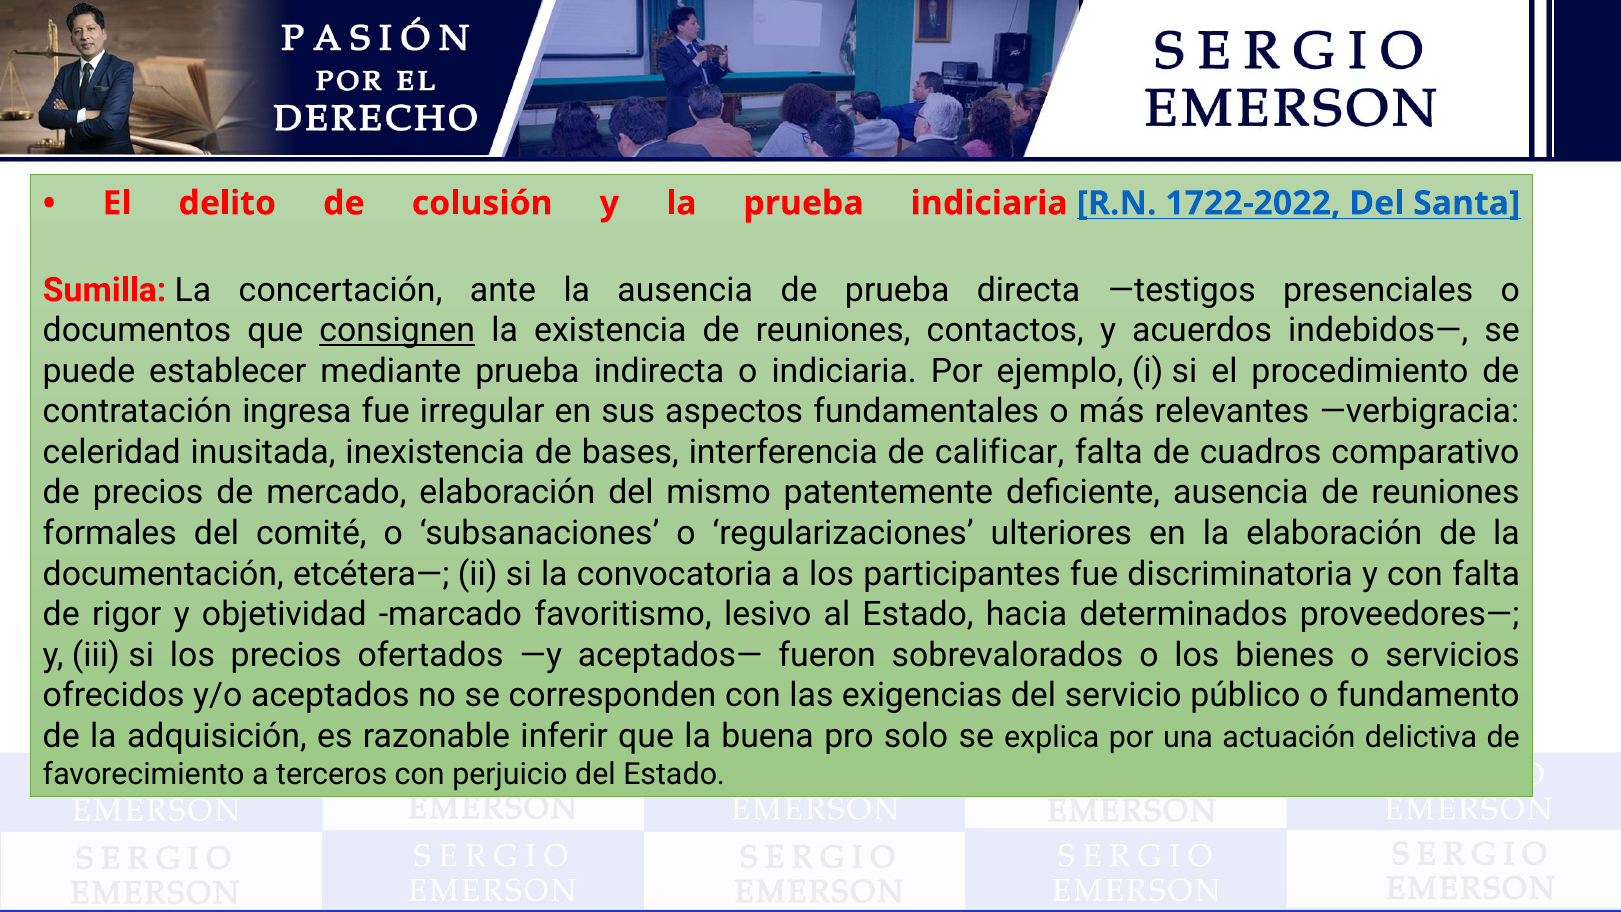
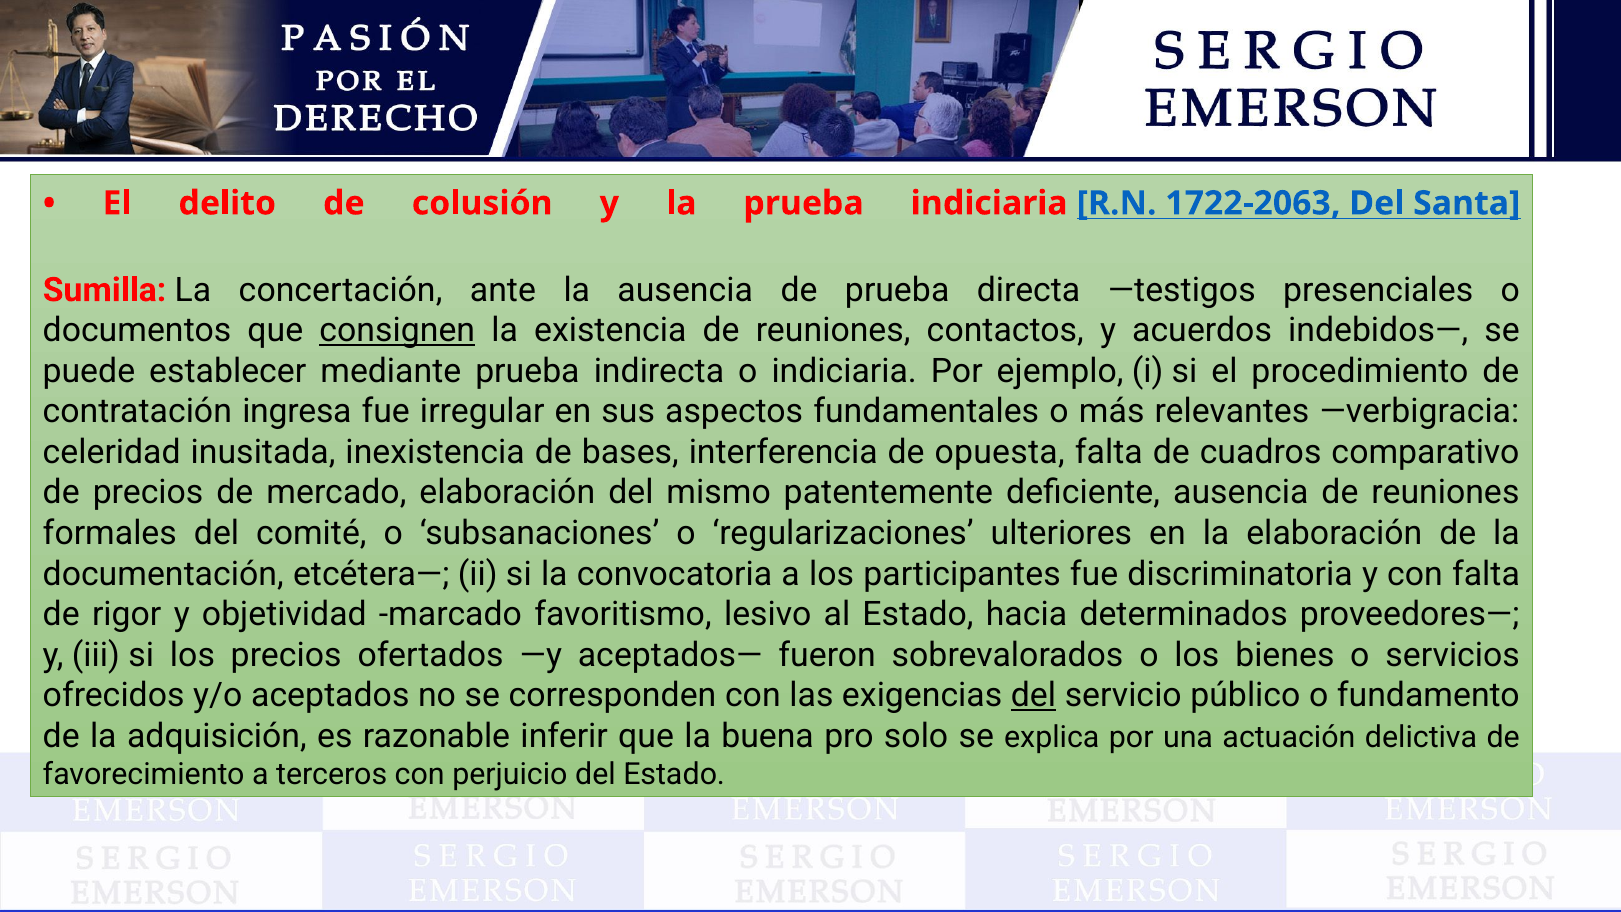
1722-2022: 1722-2022 -> 1722-2063 (1253, 203)
calificar: calificar -> opuesta (1000, 452)
del underline: none -> present (1033, 695)
